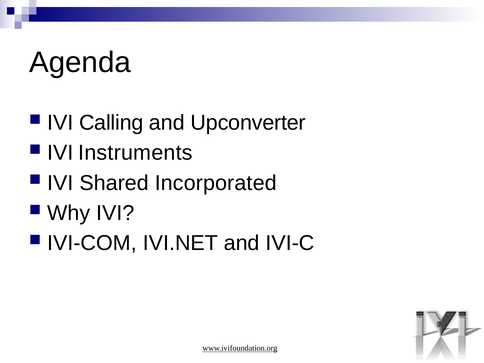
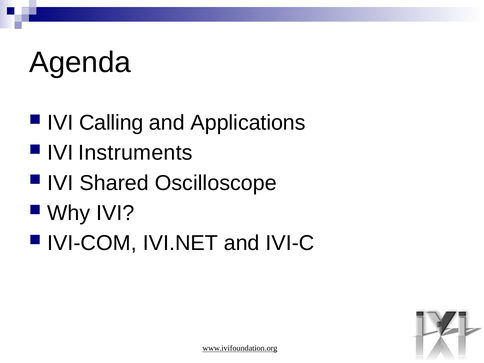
Upconverter: Upconverter -> Applications (248, 123)
Incorporated: Incorporated -> Oscilloscope (216, 183)
